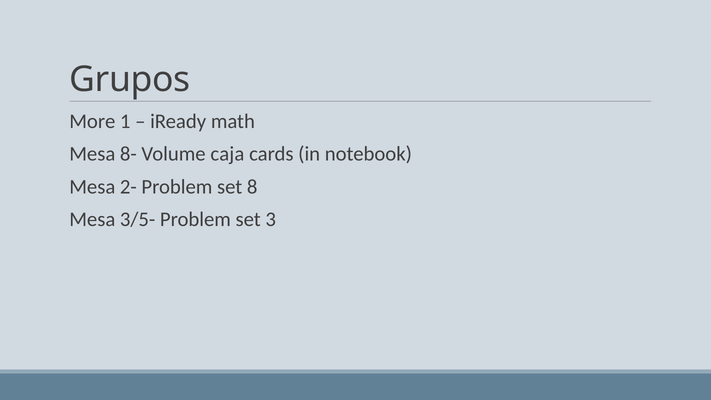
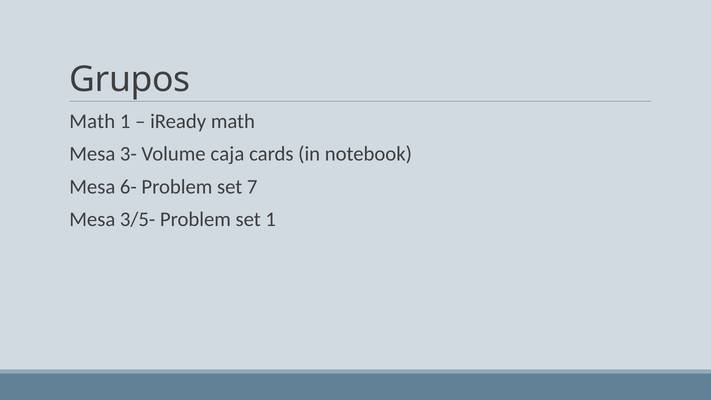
More: More -> Math (92, 121)
8-: 8- -> 3- (128, 154)
2-: 2- -> 6- (128, 187)
8: 8 -> 7 (252, 187)
set 3: 3 -> 1 (271, 220)
